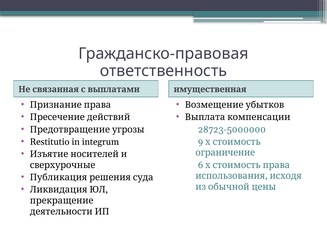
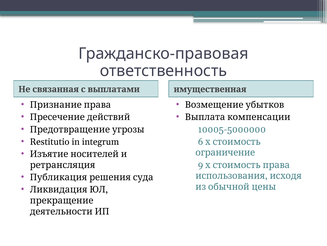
28723-5000000: 28723-5000000 -> 10005-5000000 (232, 129)
9: 9 -> 6 (201, 141)
6: 6 -> 9 (201, 165)
сверхурочные: сверхурочные -> ретрансляция (63, 165)
